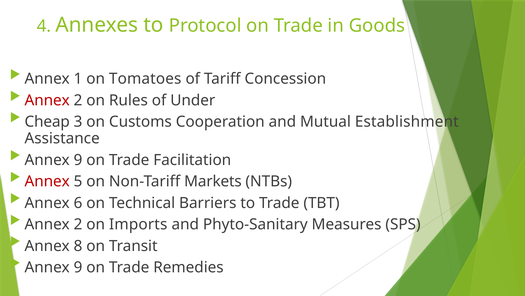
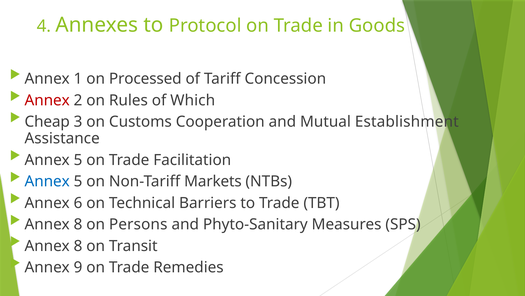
Tomatoes: Tomatoes -> Processed (145, 79)
Under: Under -> Which (193, 100)
9: 9 -> 5 (78, 160)
Annex colour: red -> blue (47, 181)
2: 2 -> 8 (78, 224)
Imports: Imports -> Persons (138, 224)
